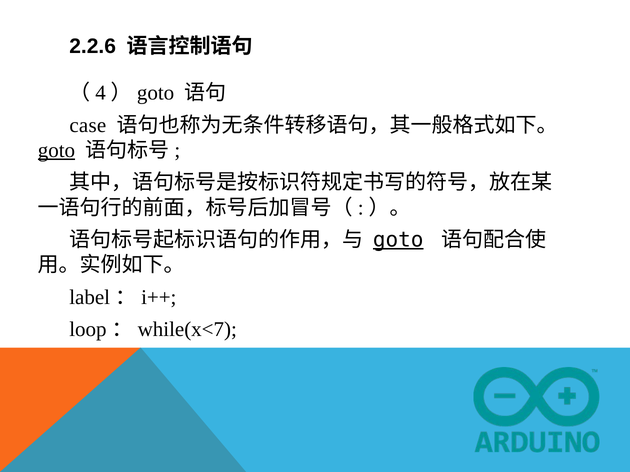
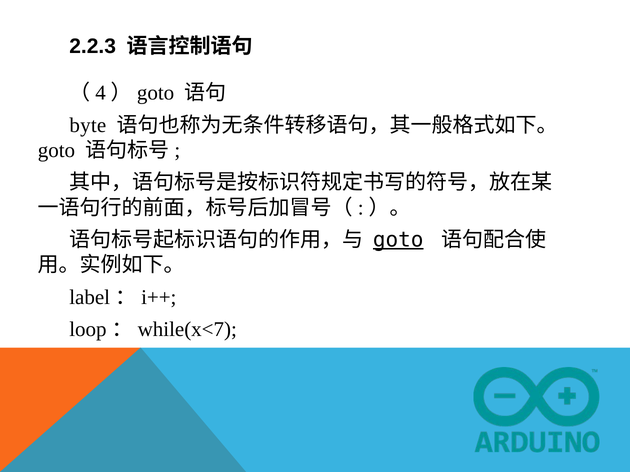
2.2.6: 2.2.6 -> 2.2.3 (93, 47)
case: case -> byte (88, 125)
goto underline: present -> none (56, 150)
